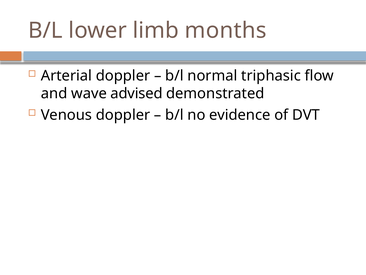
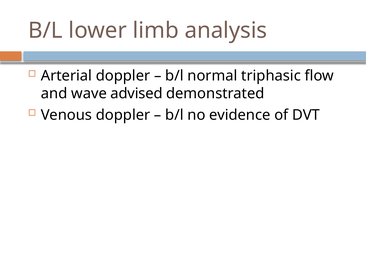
months: months -> analysis (226, 31)
